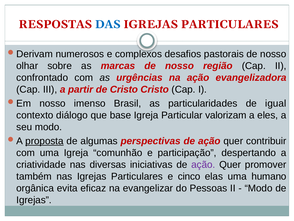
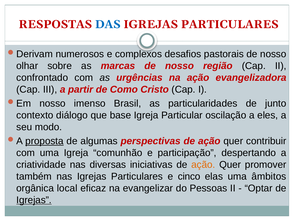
de Cristo: Cristo -> Como (124, 89)
igual: igual -> junto (276, 103)
valorizam: valorizam -> oscilação (226, 115)
ação colour: purple -> orange (203, 164)
humano: humano -> âmbitos (269, 176)
evita: evita -> local (67, 188)
Modo: Modo -> Optar (259, 188)
Igrejas underline: none -> present (34, 200)
